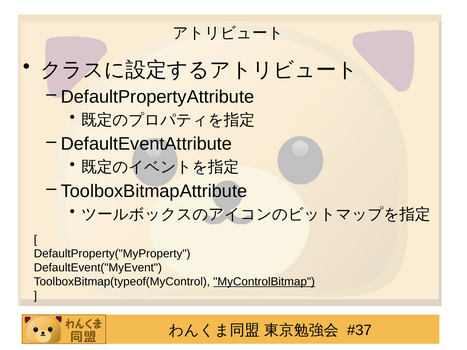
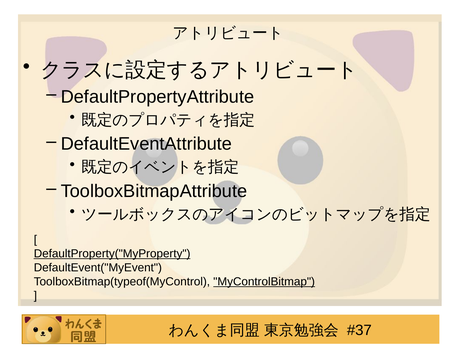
DefaultProperty("MyProperty underline: none -> present (112, 254)
